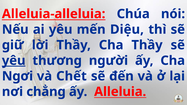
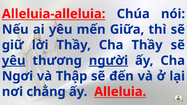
Diệu: Diệu -> Giữa (127, 30)
người underline: none -> present (108, 61)
Chết: Chết -> Thập (72, 76)
